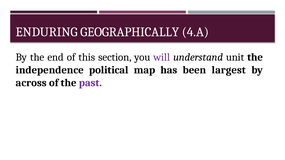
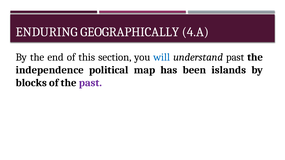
will colour: purple -> blue (162, 57)
understand unit: unit -> past (235, 57)
largest: largest -> islands (229, 70)
across: across -> blocks (31, 83)
